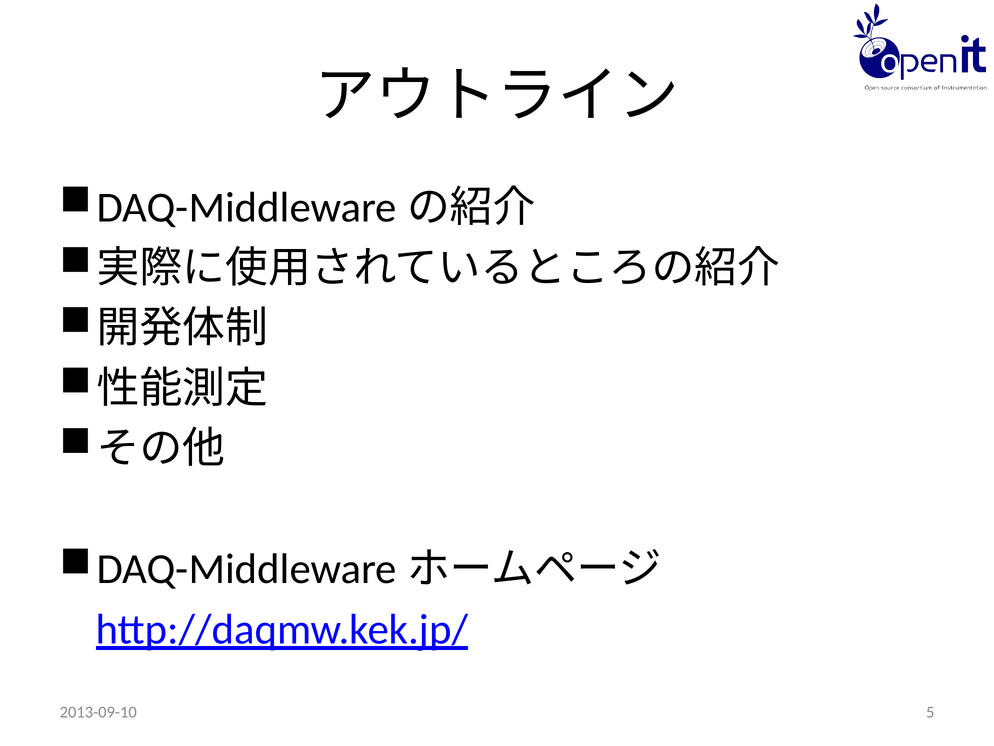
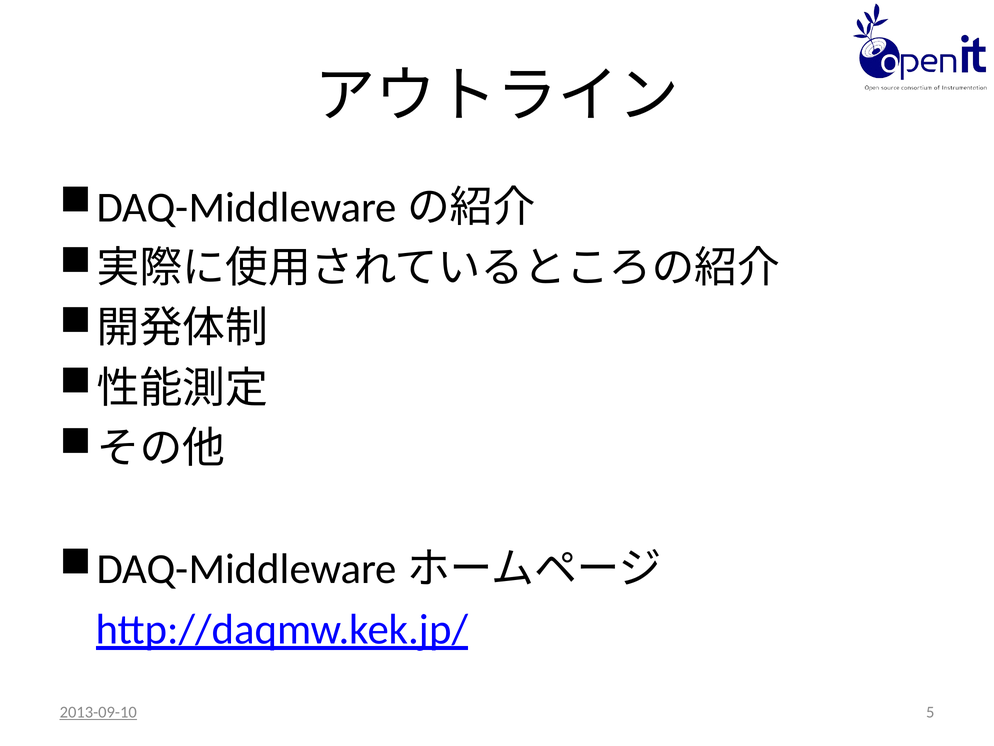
2013-09-10 underline: none -> present (98, 712)
